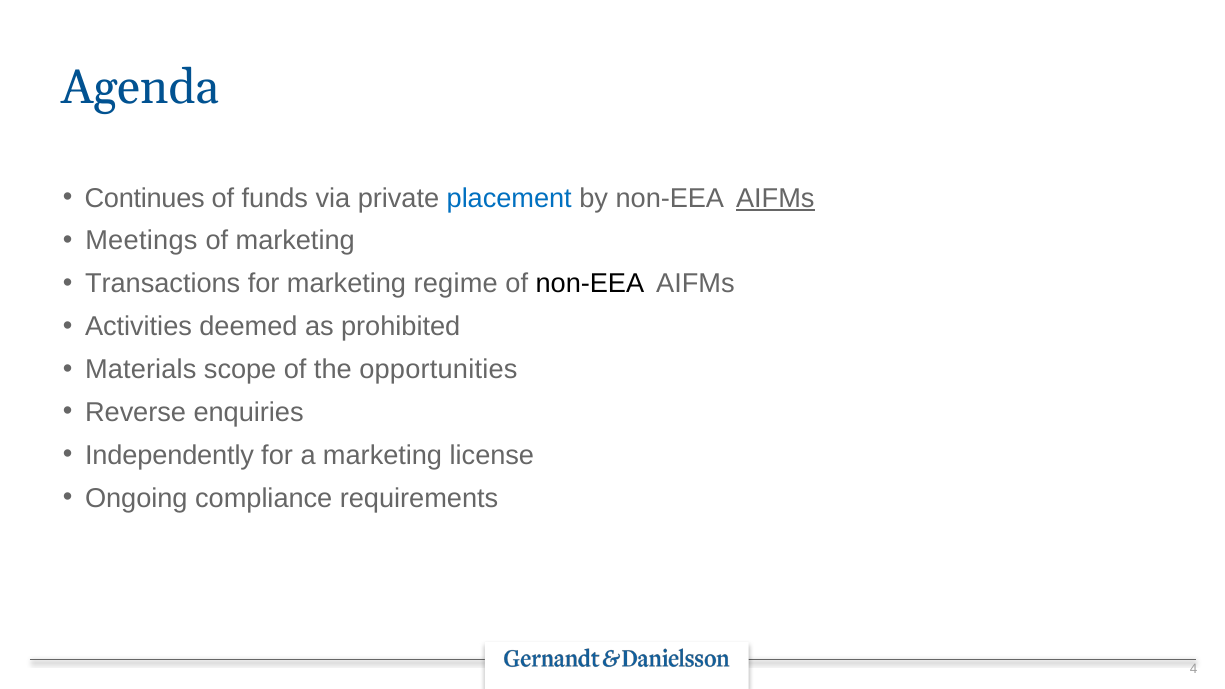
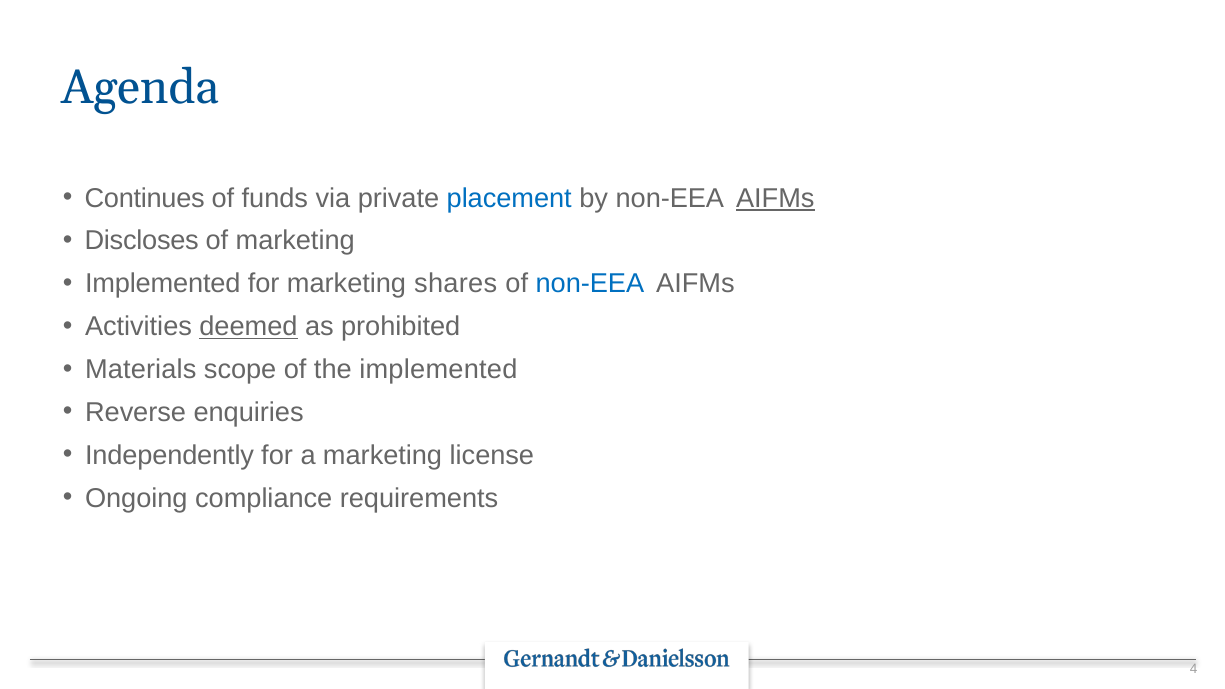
Meetings: Meetings -> Discloses (142, 241)
Transactions: Transactions -> Implemented (163, 284)
regime: regime -> shares (456, 284)
non-EEA colour: black -> blue (590, 284)
deemed underline: none -> present (248, 327)
the opportunities: opportunities -> implemented (438, 370)
